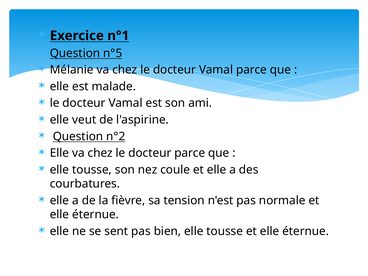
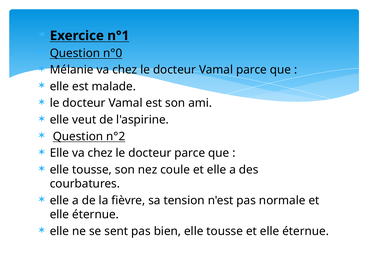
n°5: n°5 -> n°0 (113, 53)
